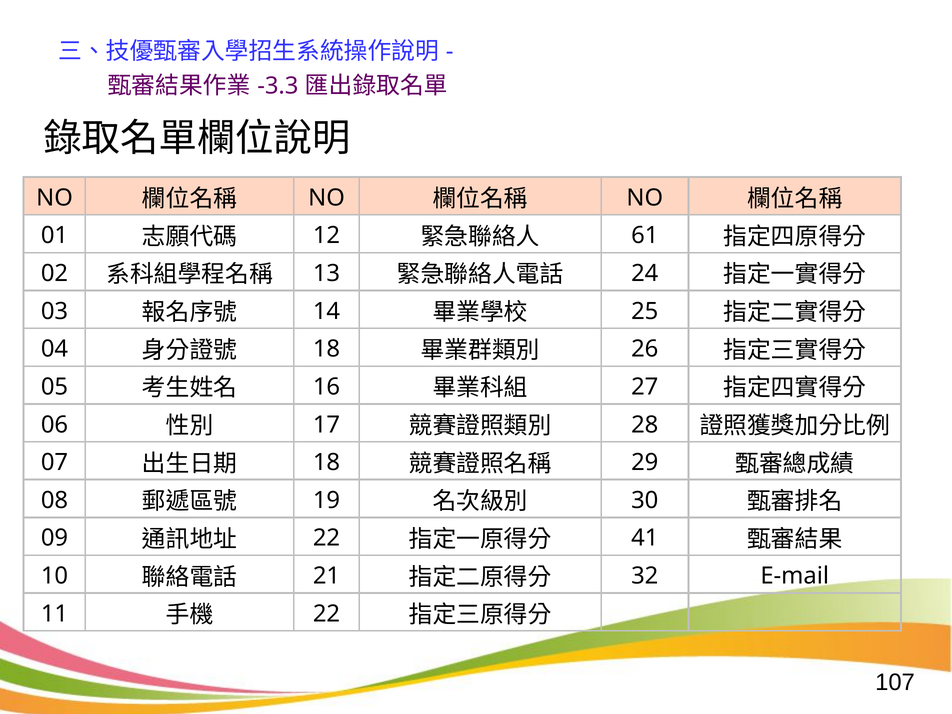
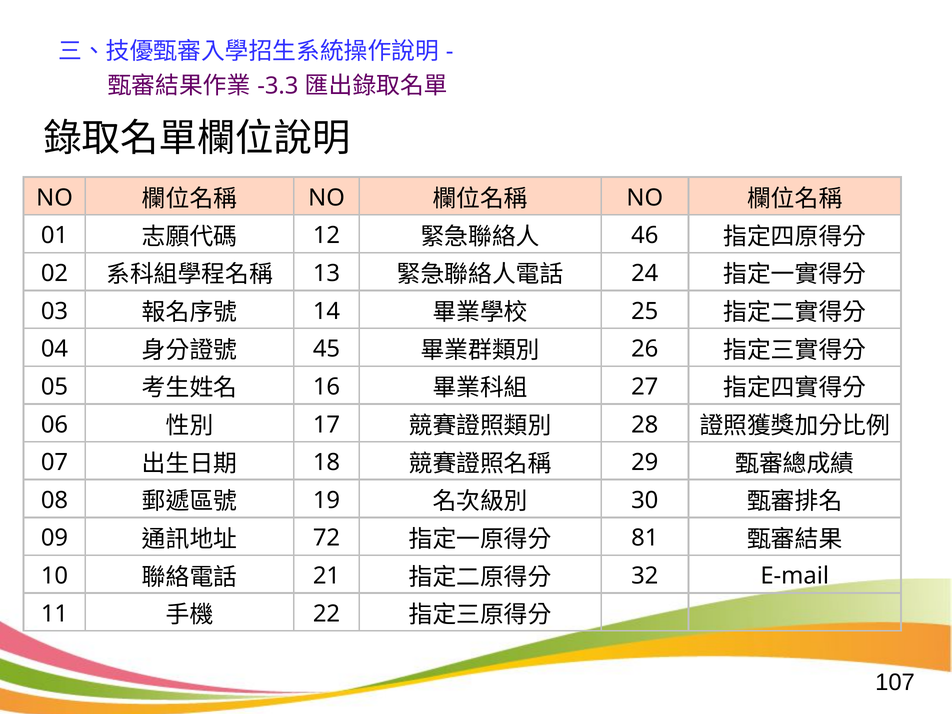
61: 61 -> 46 (645, 236)
18: 18 -> 45 (327, 349)
22: 22 -> 72 (327, 538)
41: 41 -> 81 (645, 538)
